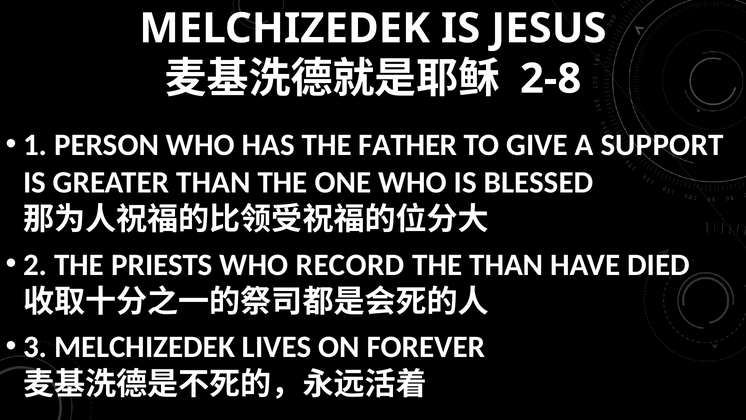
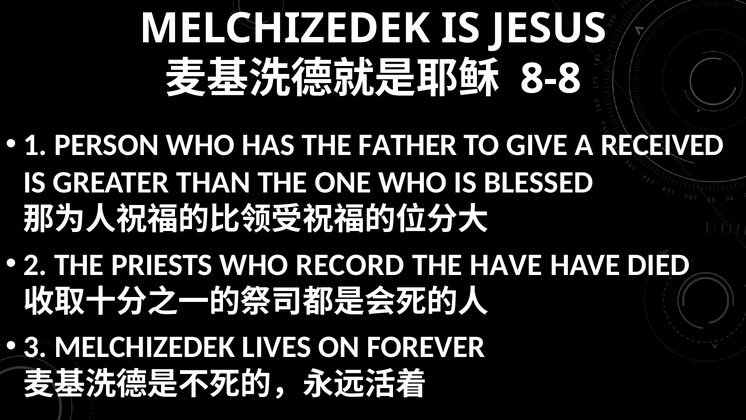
2-8: 2-8 -> 8-8 (551, 79)
SUPPORT: SUPPORT -> RECEIVED (662, 145)
THE THAN: THAN -> HAVE (506, 265)
